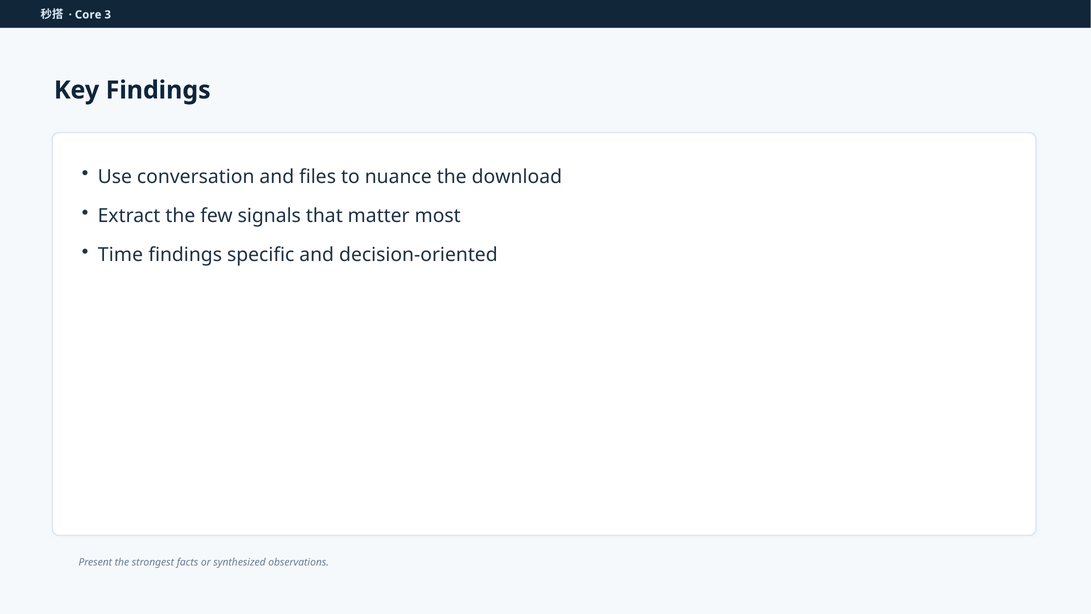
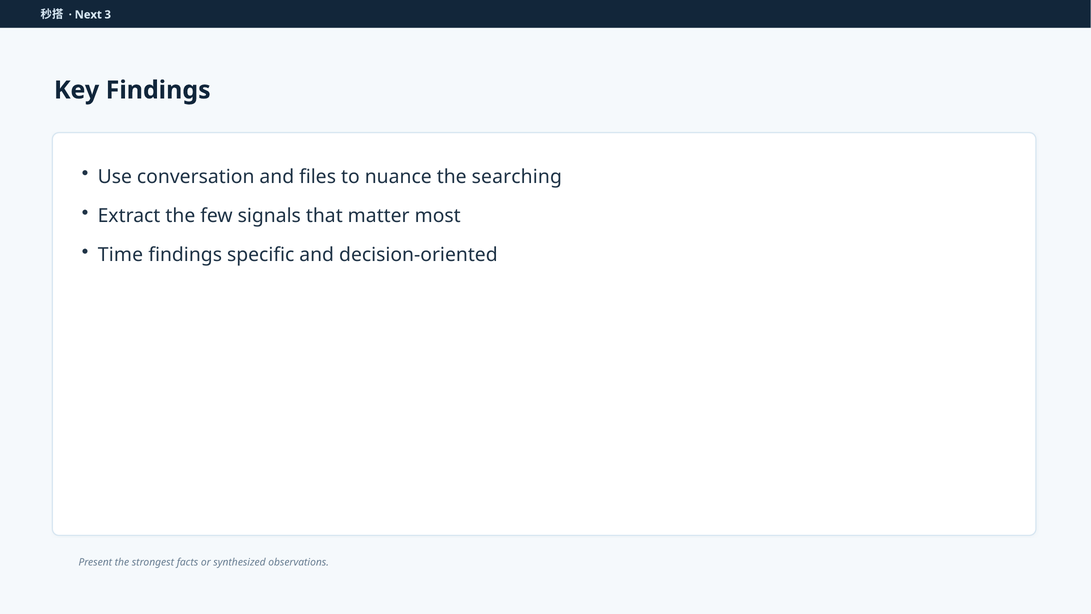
Core: Core -> Next (88, 15)
download: download -> searching (517, 177)
